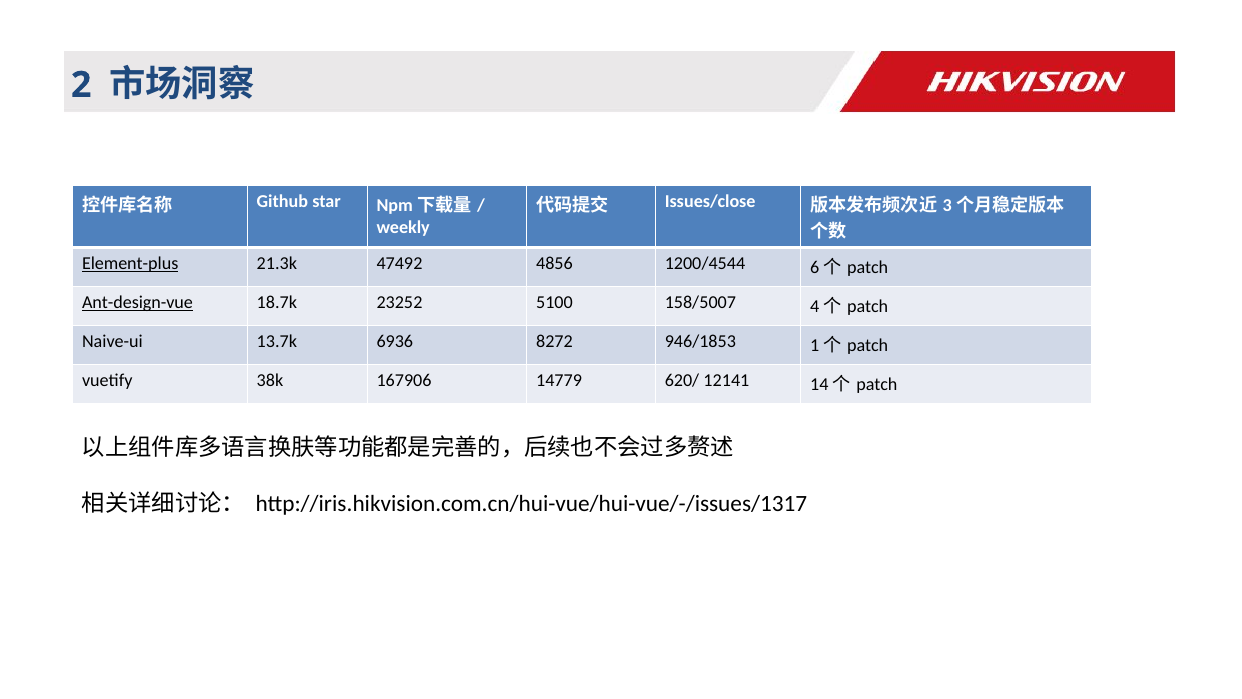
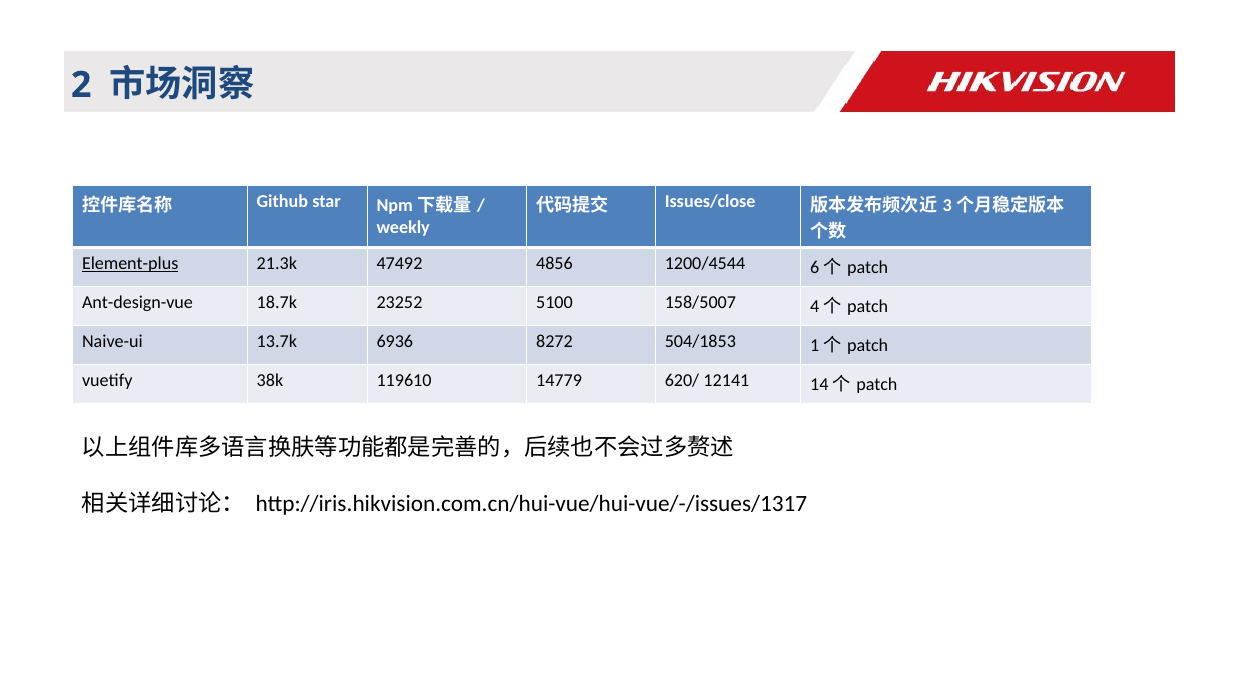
Ant-design-vue underline: present -> none (137, 302)
946/1853: 946/1853 -> 504/1853 (700, 341)
167906: 167906 -> 119610 (404, 381)
